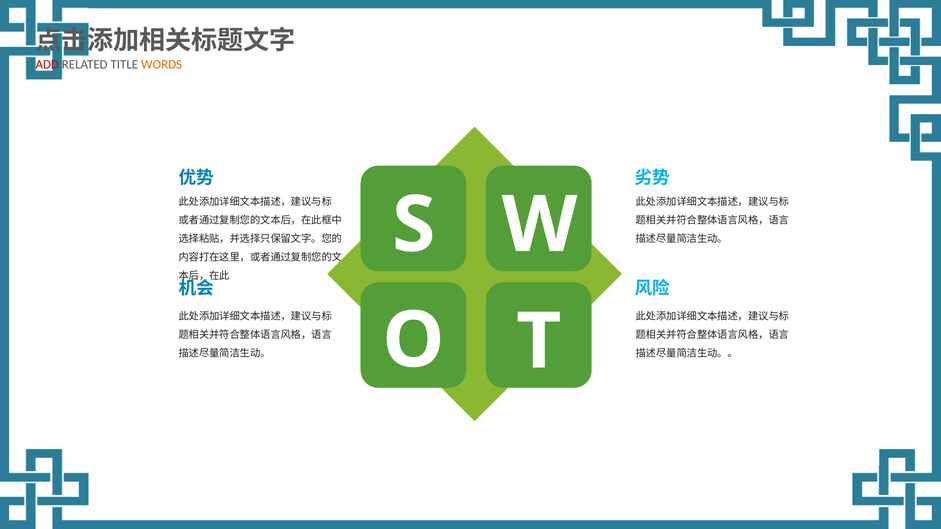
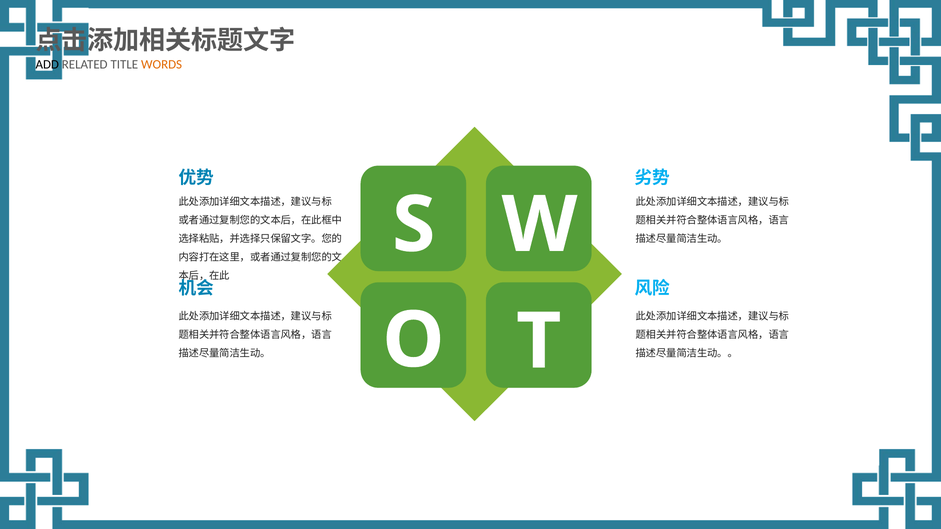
ADD colour: red -> black (47, 64)
